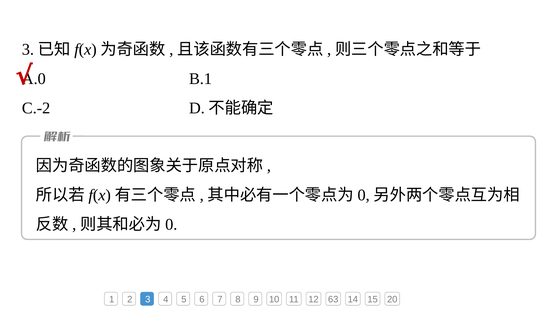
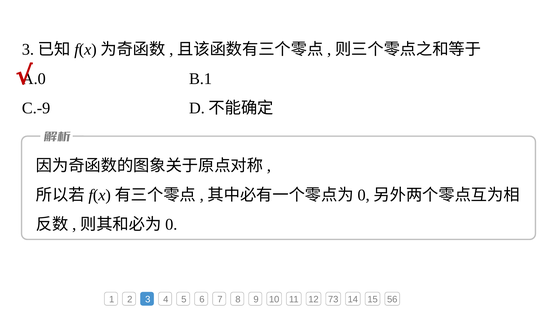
C.-2: C.-2 -> C.-9 (36, 108)
63: 63 -> 73 (333, 299)
20: 20 -> 56 (392, 299)
